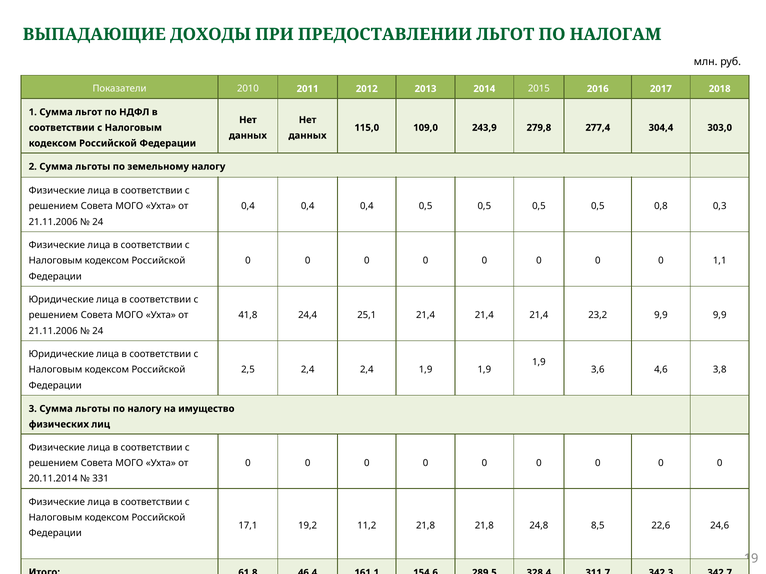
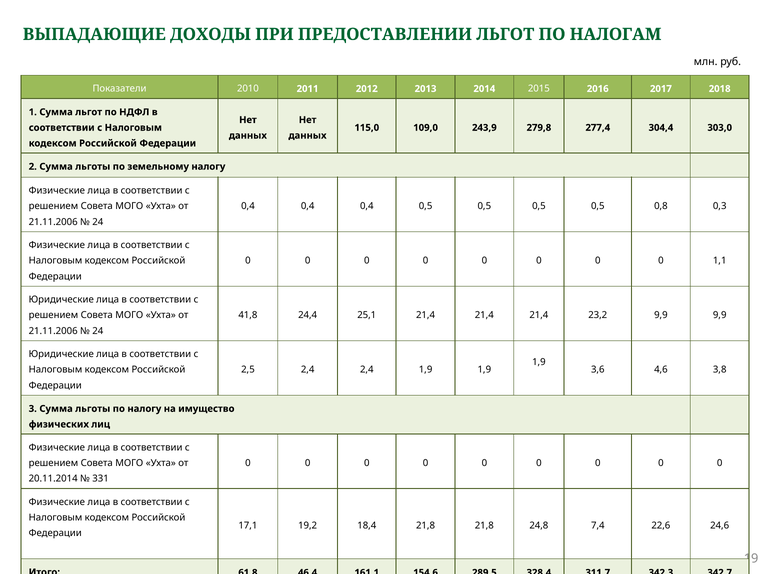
11,2: 11,2 -> 18,4 (367, 526)
8,5: 8,5 -> 7,4 (598, 526)
